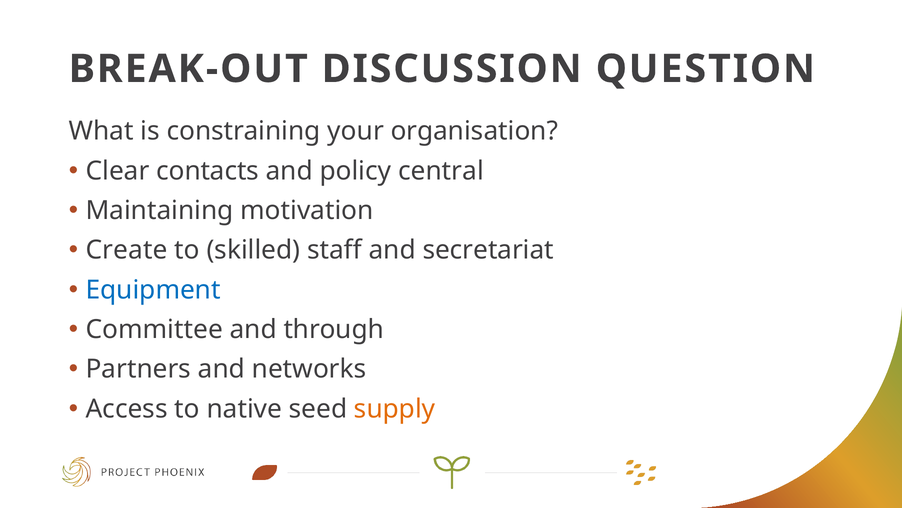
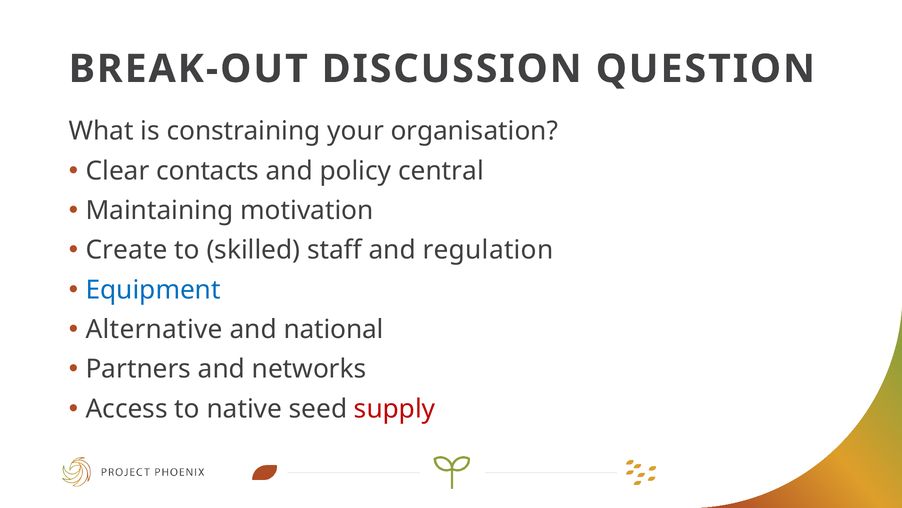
secretariat: secretariat -> regulation (488, 250)
Committee: Committee -> Alternative (154, 329)
through: through -> national (334, 329)
supply colour: orange -> red (395, 408)
